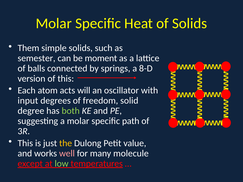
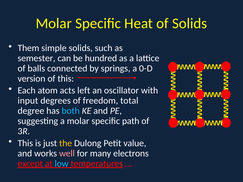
moment: moment -> hundred (101, 58)
8-D: 8-D -> 0-D (146, 68)
will: will -> left (84, 91)
solid: solid -> total (129, 101)
both colour: light green -> light blue (71, 111)
molecule: molecule -> electrons (131, 154)
low colour: light green -> light blue (62, 164)
